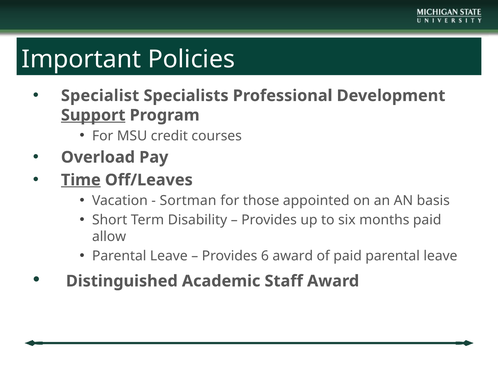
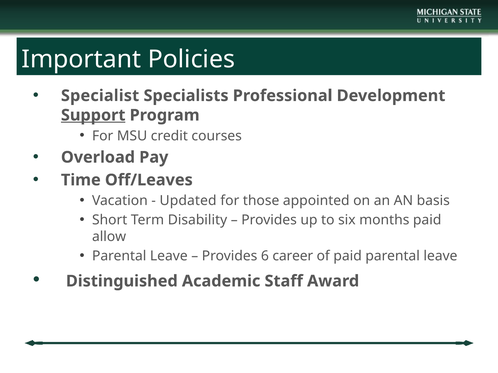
Time underline: present -> none (81, 180)
Sortman: Sortman -> Updated (188, 201)
6 award: award -> career (293, 256)
